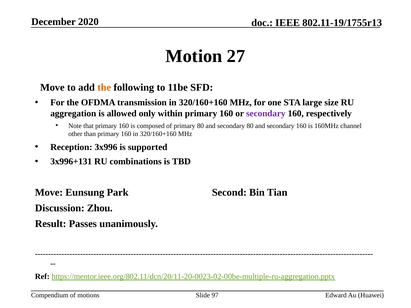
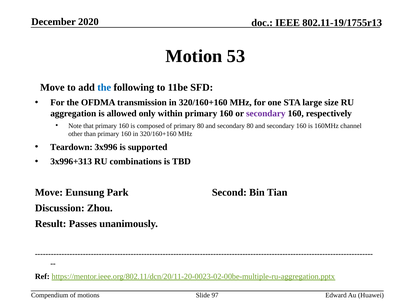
27: 27 -> 53 (236, 56)
the colour: orange -> blue (104, 88)
Reception: Reception -> Teardown (71, 147)
3x996+131: 3x996+131 -> 3x996+313 (71, 162)
